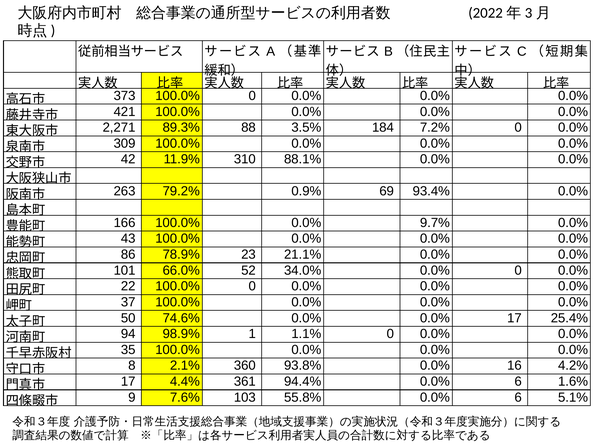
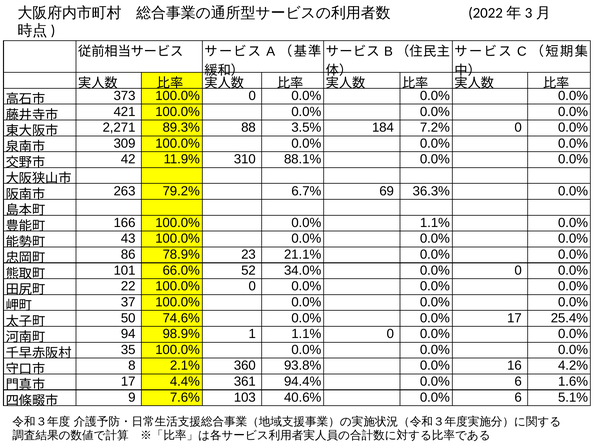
0.9%: 0.9% -> 6.7% (306, 191)
93.4%: 93.4% -> 36.3% (431, 191)
0.0% 9.7%: 9.7% -> 1.1% (435, 223)
55.8%: 55.8% -> 40.6% (303, 397)
